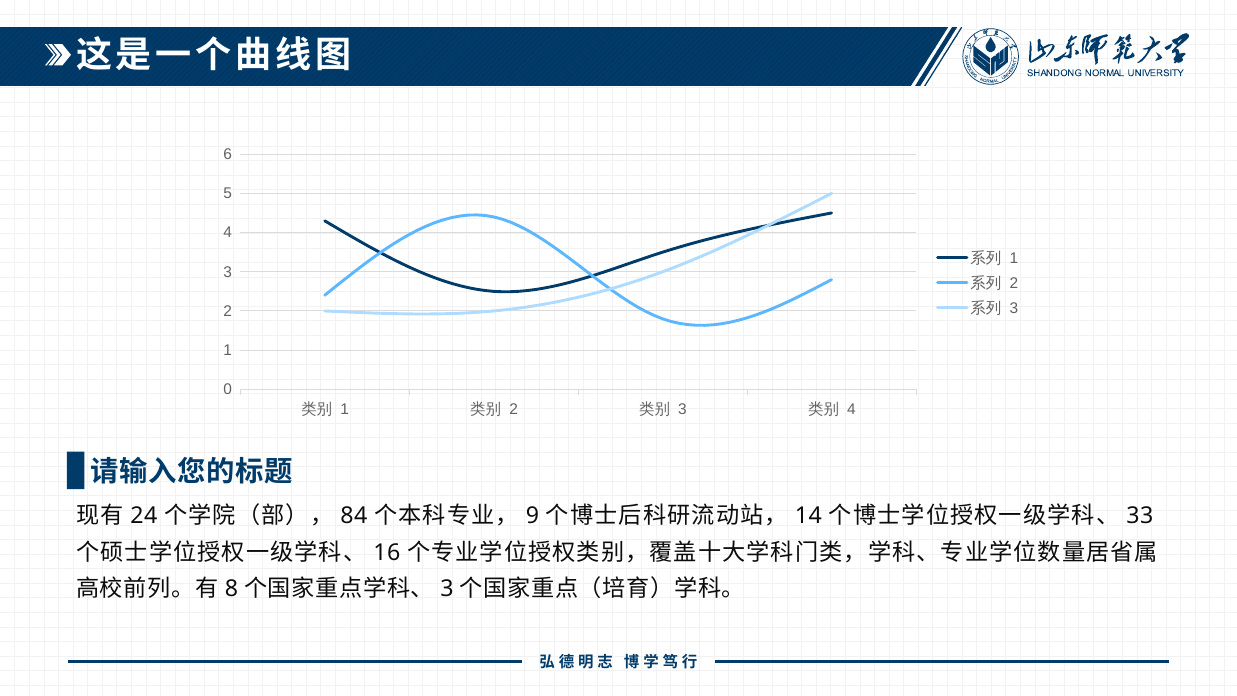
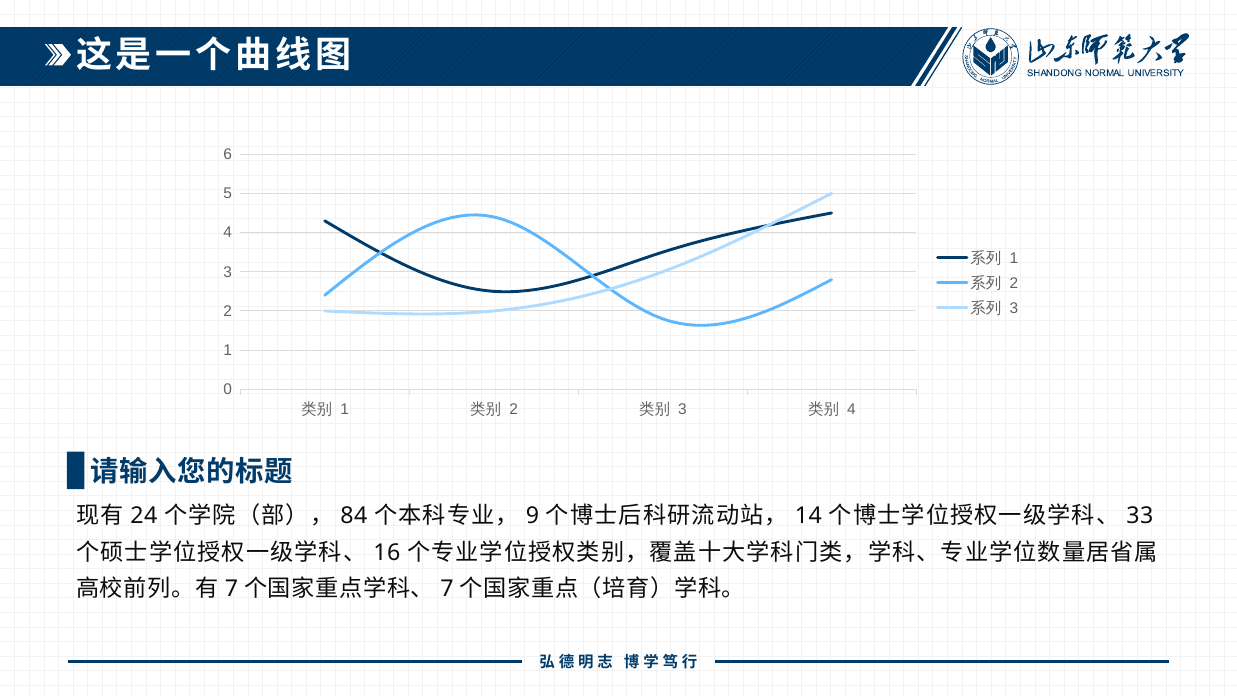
8: 8 -> 7 (231, 588)
3: 3 -> 7 (447, 588)
